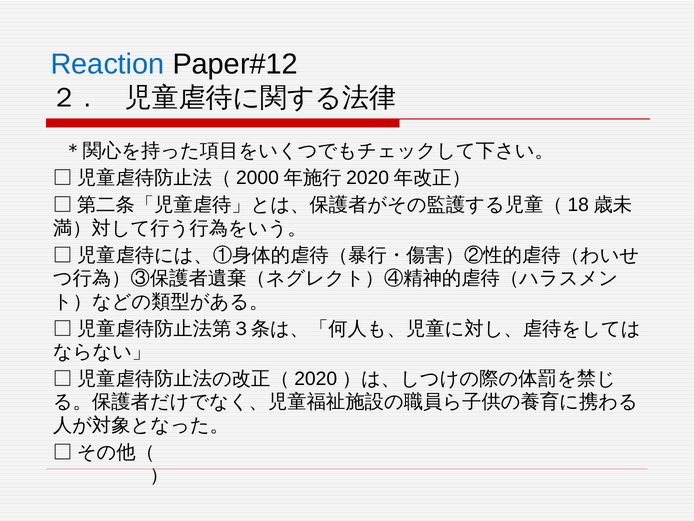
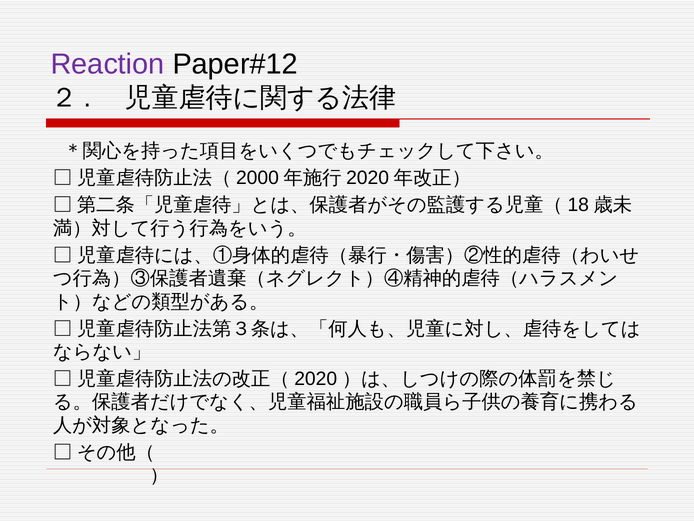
Reaction colour: blue -> purple (108, 64)
